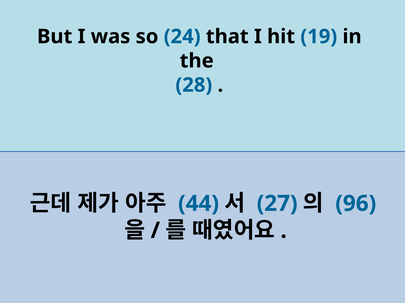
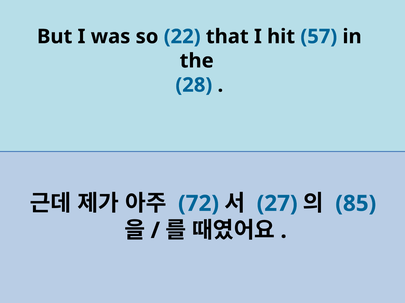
24: 24 -> 22 (182, 37)
19: 19 -> 57 (319, 37)
44: 44 -> 72 (199, 204)
96: 96 -> 85 (356, 204)
